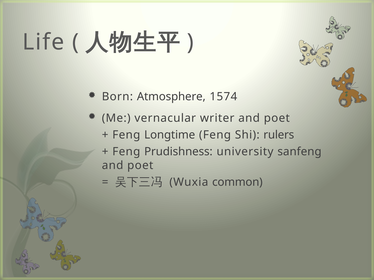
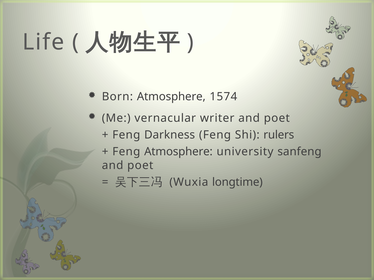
Longtime: Longtime -> Darkness (170, 135)
Feng Prudishness: Prudishness -> Atmosphere (178, 152)
common: common -> longtime (237, 182)
